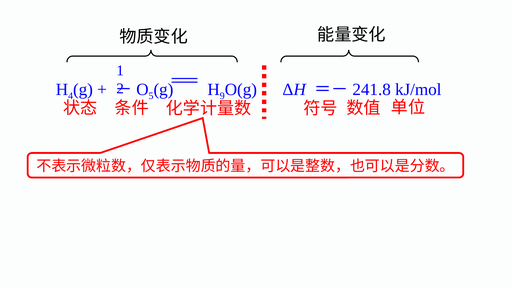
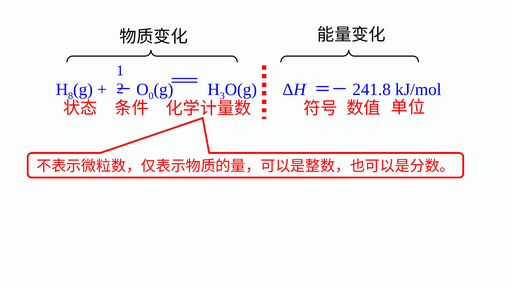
4: 4 -> 8 (71, 96)
5: 5 -> 0 (151, 96)
9: 9 -> 3 (222, 96)
